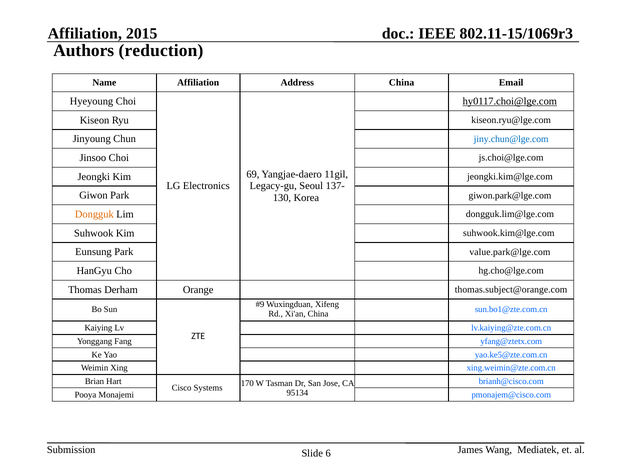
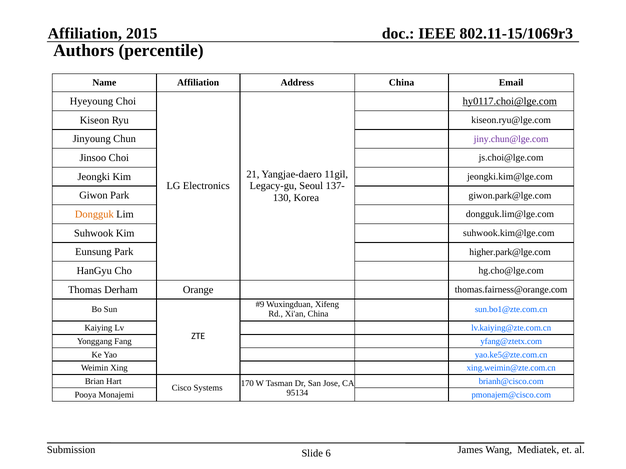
reduction: reduction -> percentile (161, 51)
jiny.chun@lge.com colour: blue -> purple (511, 139)
69: 69 -> 21 (253, 175)
value.park@lge.com: value.park@lge.com -> higher.park@lge.com (510, 252)
thomas.subject@orange.com: thomas.subject@orange.com -> thomas.fairness@orange.com (511, 290)
